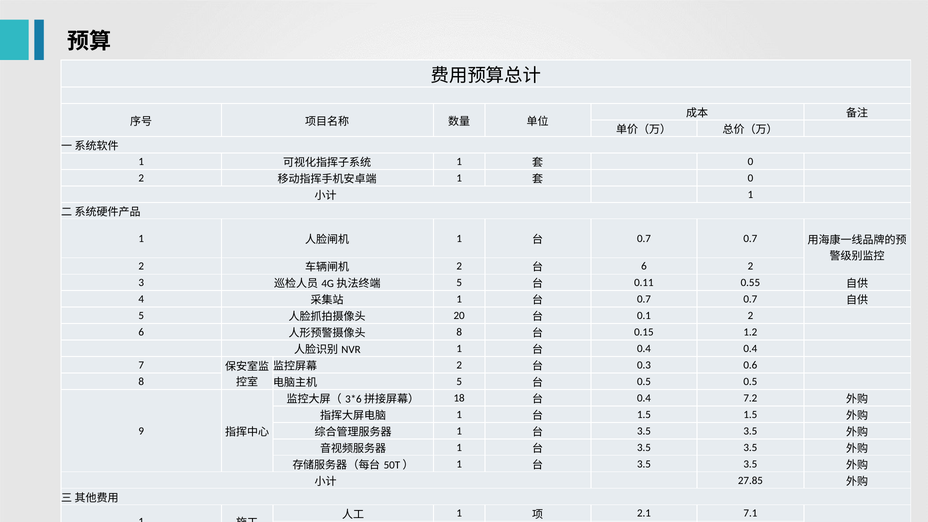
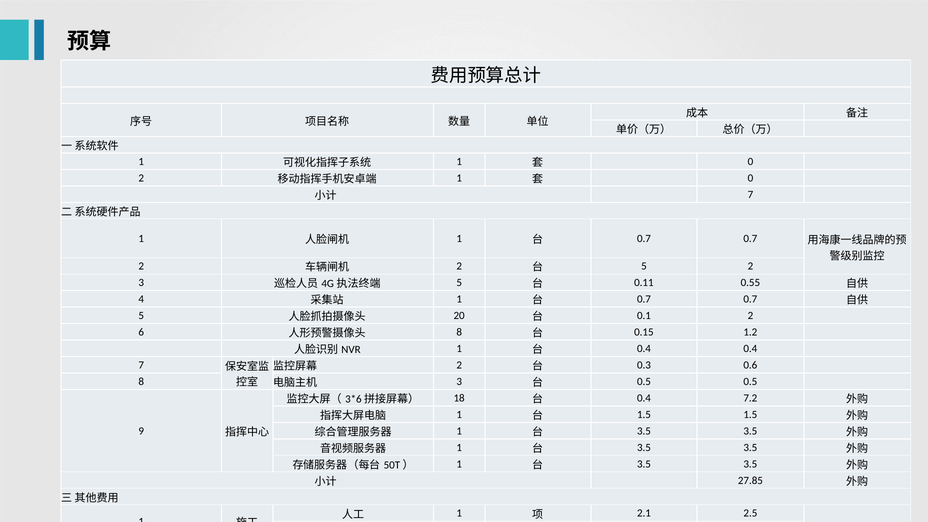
1: 1 -> 7 (750, 194)
6: 6 -> 5 (644, 266)
5: 5 -> 3 (459, 382)
7.1: 7.1 -> 2.5 (750, 513)
